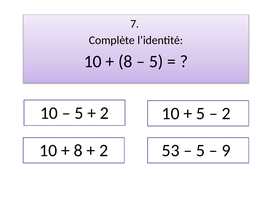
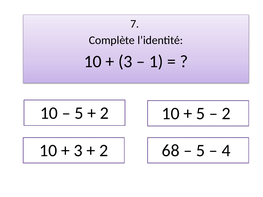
8: 8 -> 3 (125, 62)
5: 5 -> 1 (156, 62)
8: 8 -> 3 (78, 151)
53: 53 -> 68 (171, 151)
9: 9 -> 4 (226, 151)
